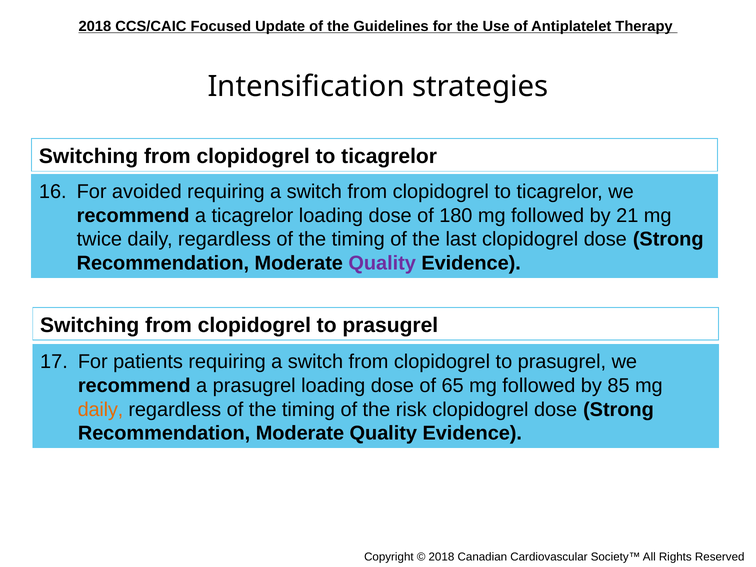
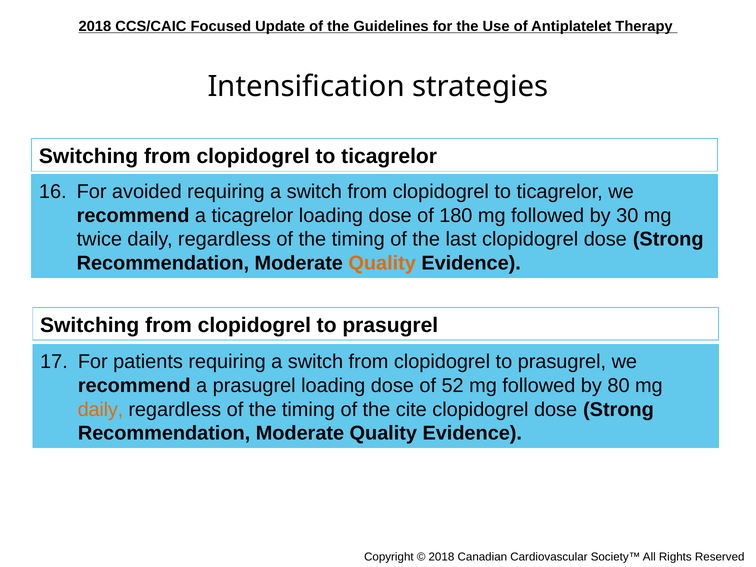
21: 21 -> 30 (627, 215)
Quality colour: purple -> orange (382, 263)
65: 65 -> 52 (453, 386)
85: 85 -> 80 (619, 386)
risk: risk -> cite (411, 409)
